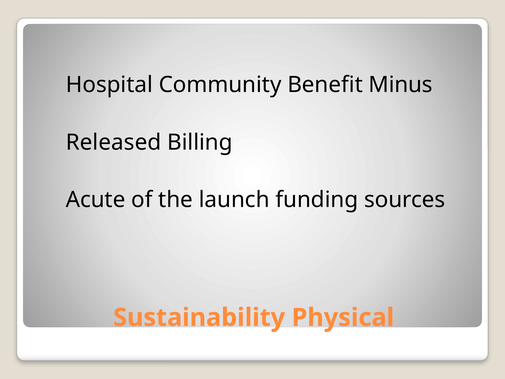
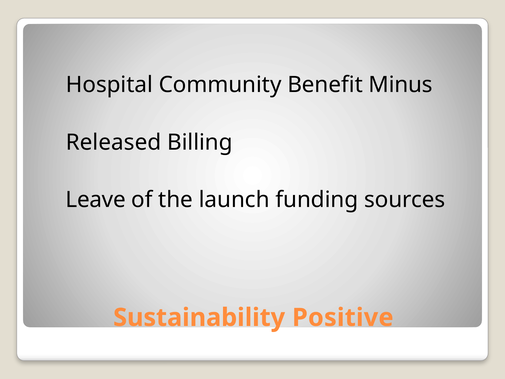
Acute: Acute -> Leave (96, 200)
Physical: Physical -> Positive (343, 317)
